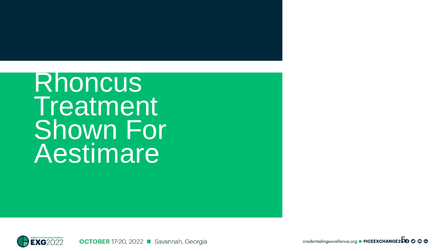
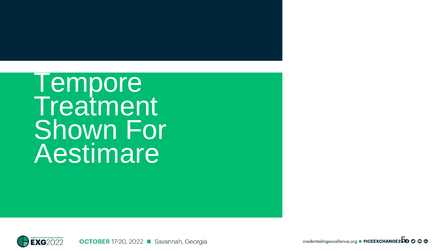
Rhoncus: Rhoncus -> Tempore (88, 83)
